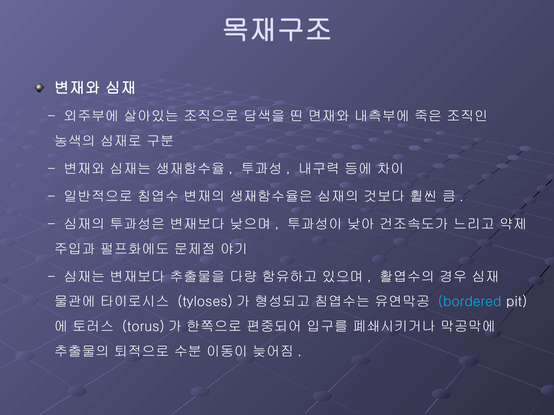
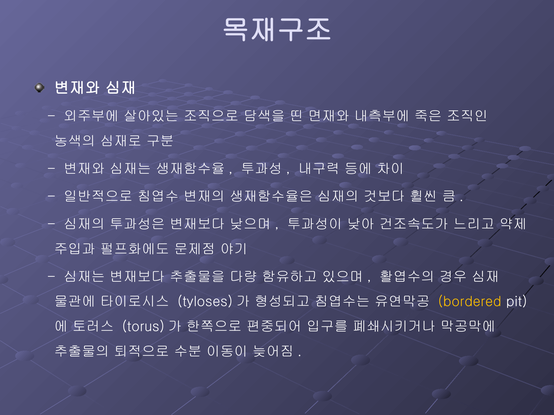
bordered colour: light blue -> yellow (470, 302)
